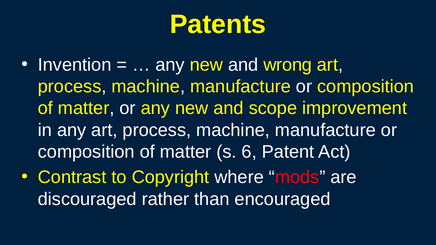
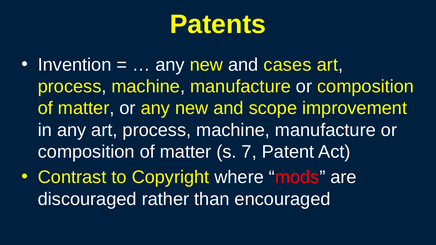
wrong: wrong -> cases (288, 65)
6: 6 -> 7 (249, 152)
